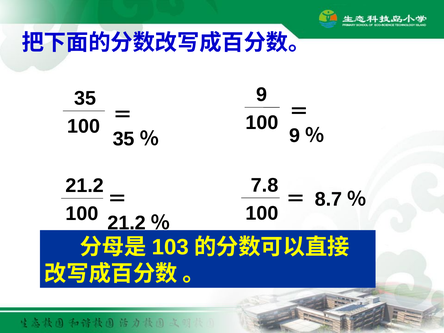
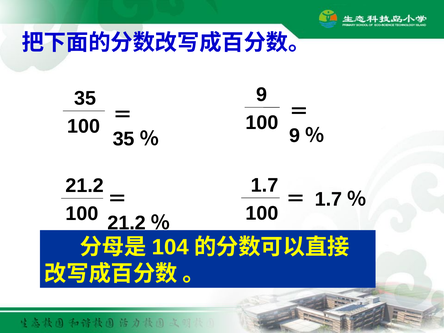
7.8: 7.8 -> 1.7 (265, 185)
8.7: 8.7 -> 1.7 (328, 199)
103: 103 -> 104 (170, 247)
